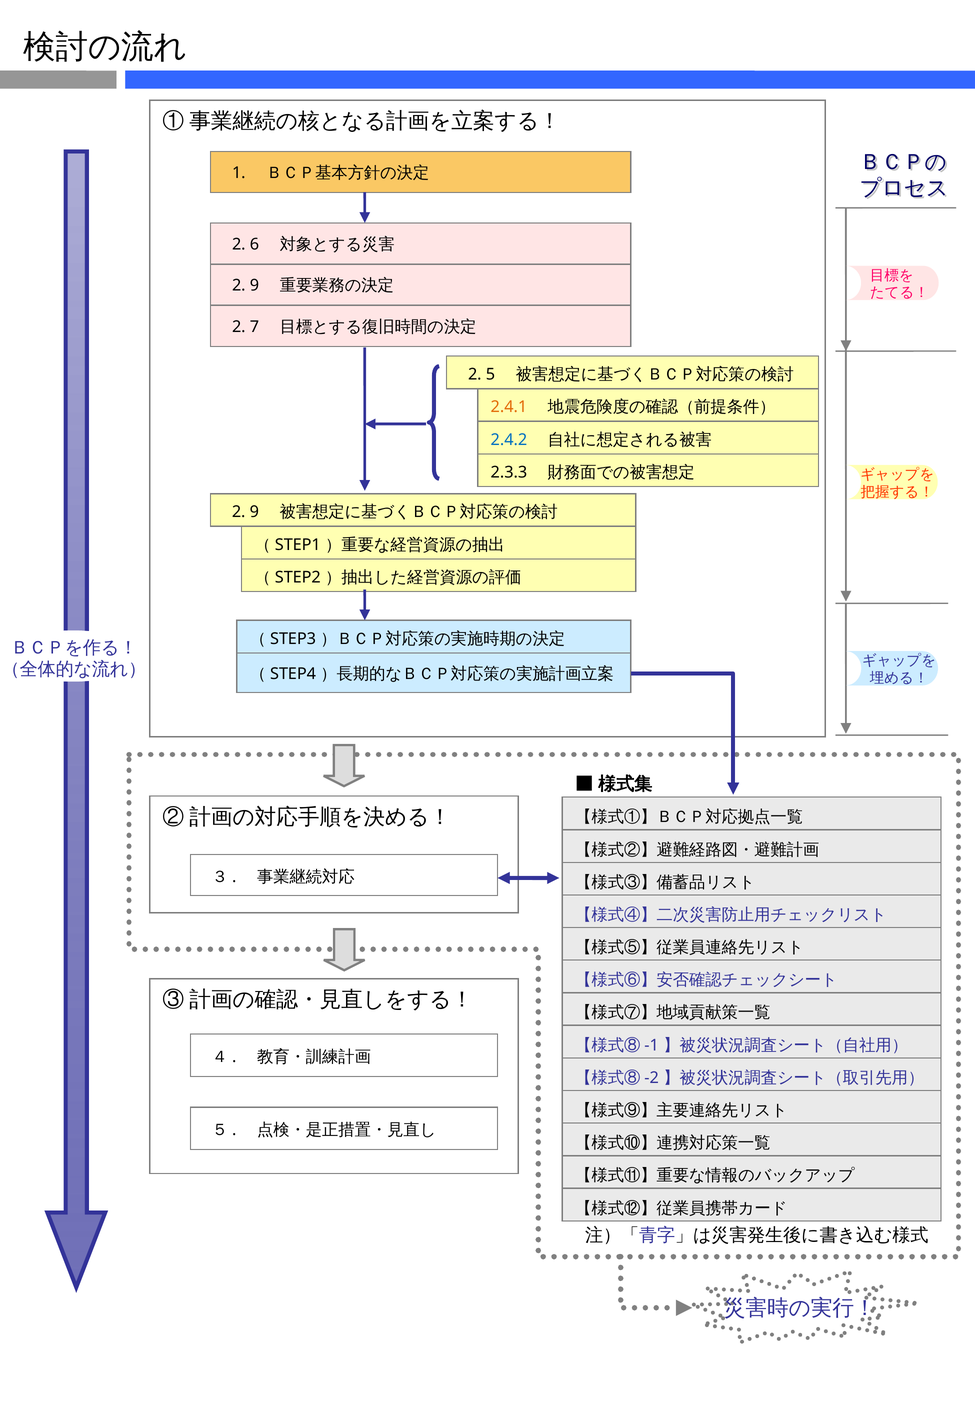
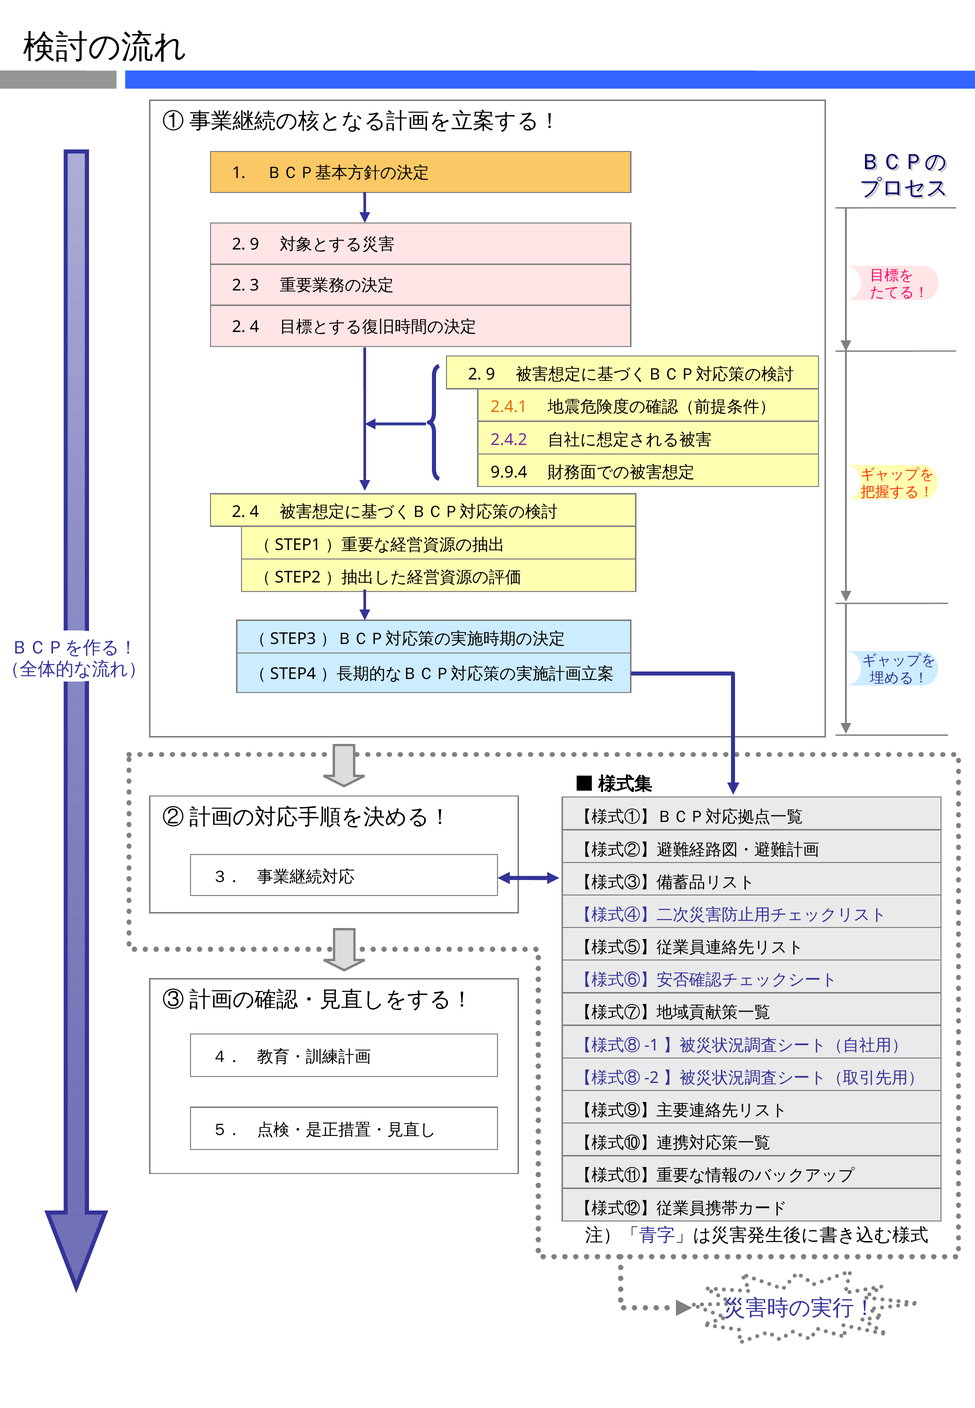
6: 6 -> 9 (254, 245)
9: 9 -> 3 (254, 286)
7: 7 -> 4 (254, 327)
5: 5 -> 9 (490, 375)
2.4.2 colour: blue -> purple (509, 440)
2.3.3: 2.3.3 -> 9.9.4 (509, 472)
9: 9 -> 4 (254, 512)
